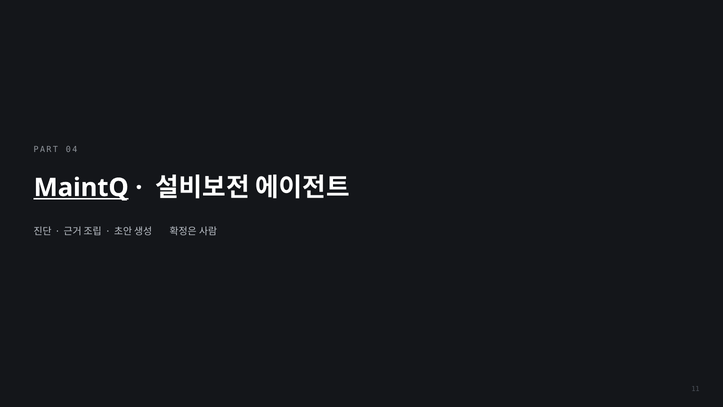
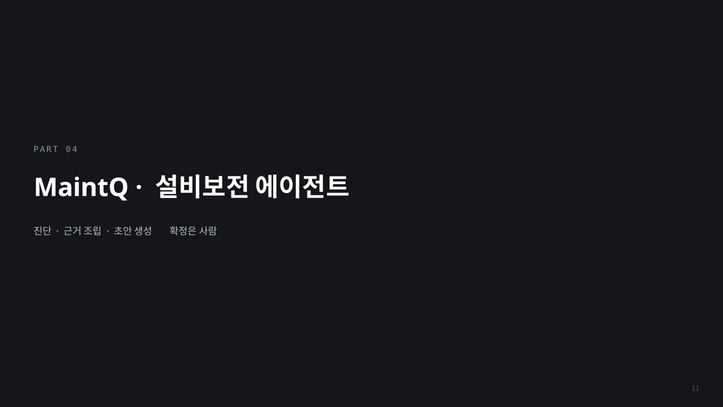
MaintQ underline: present -> none (81, 188)
